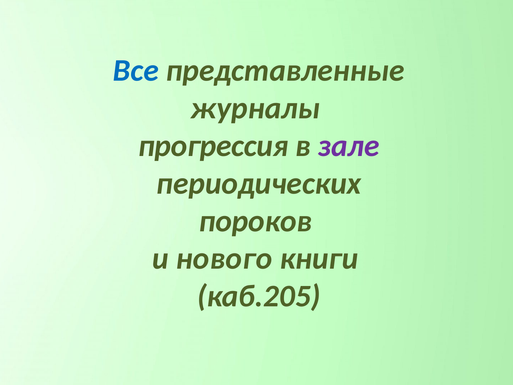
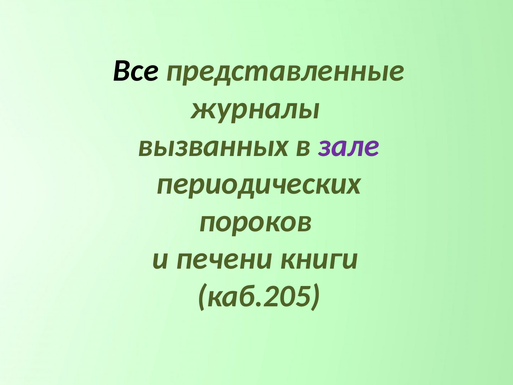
Все colour: blue -> black (136, 70)
прогрессия: прогрессия -> вызванных (213, 146)
нового: нового -> печени (224, 258)
